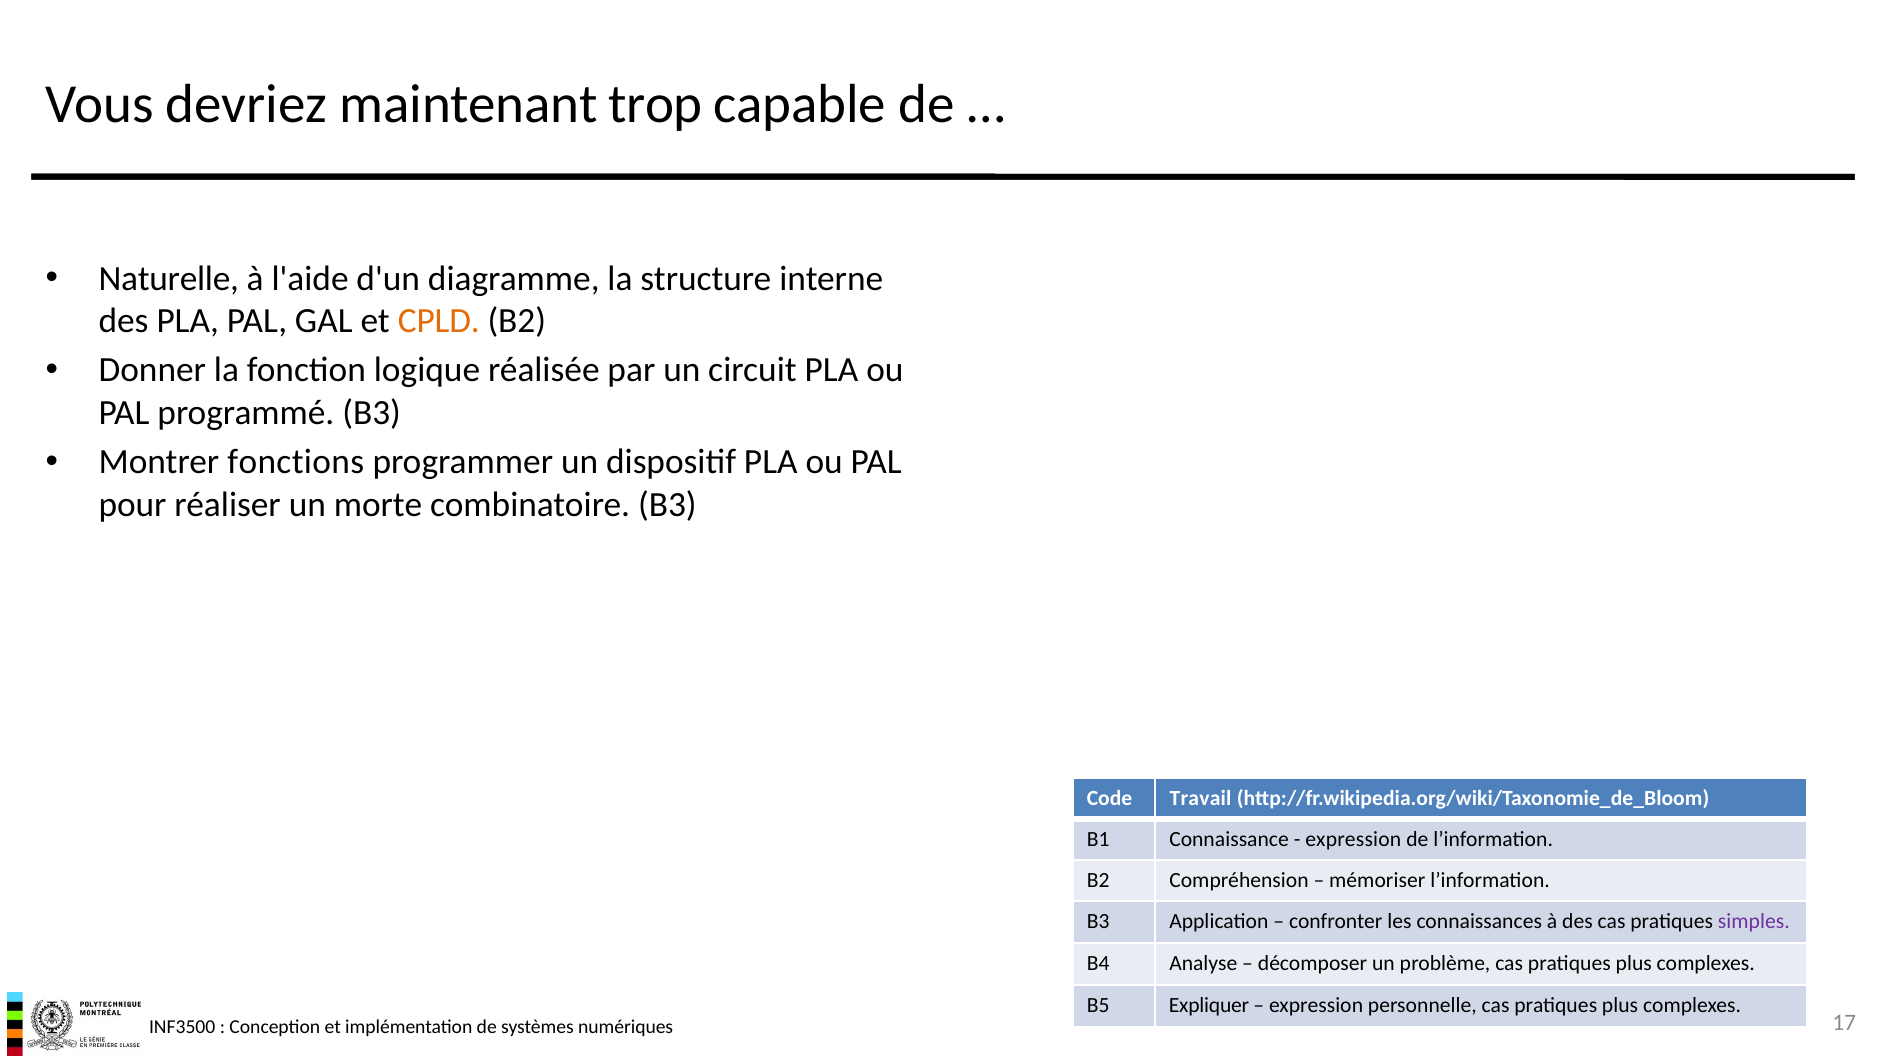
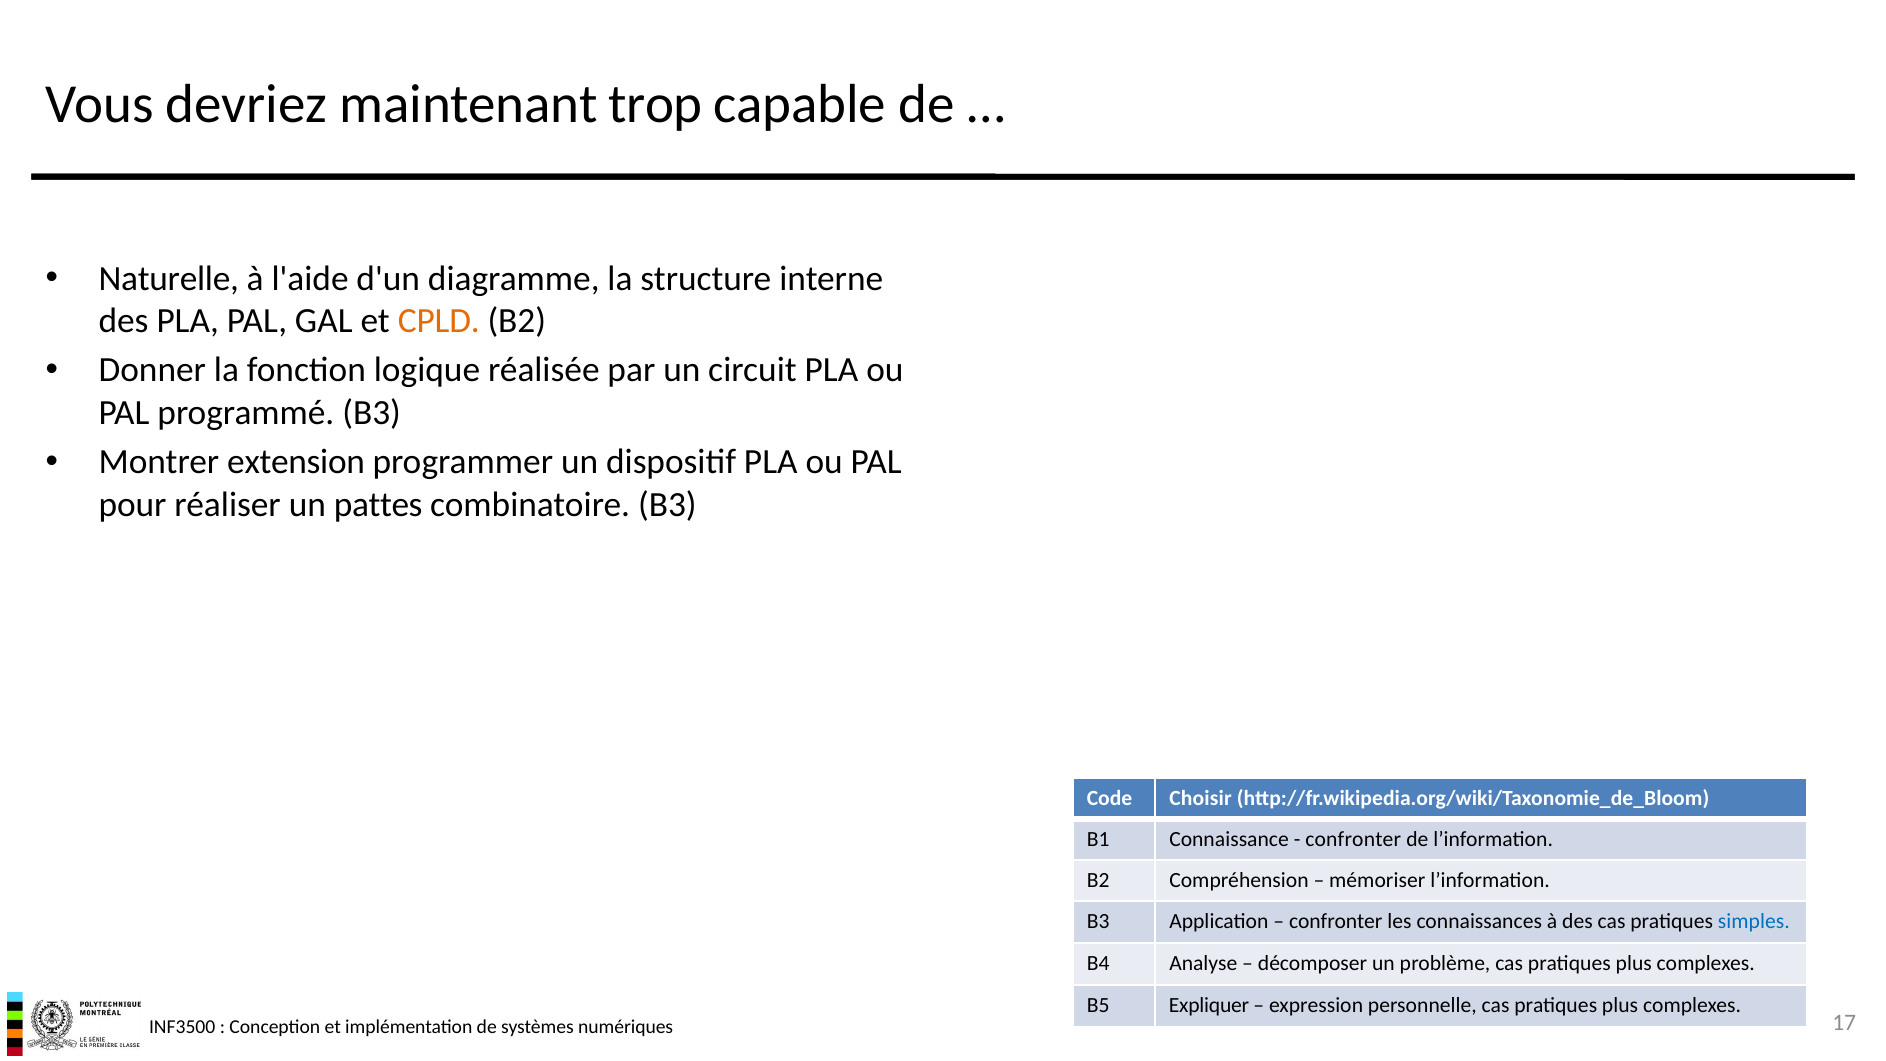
fonctions: fonctions -> extension (296, 462)
morte: morte -> pattes (378, 505)
Travail: Travail -> Choisir (1201, 799)
expression: expression -> confronter (1353, 840)
simples colour: purple -> blue (1754, 921)
